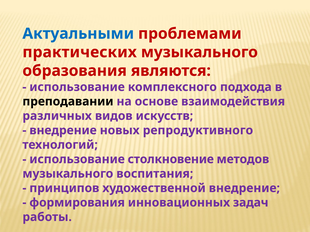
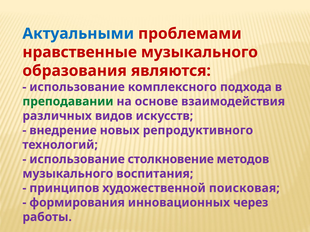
практических: практических -> нравственные (80, 52)
преподавании colour: black -> green (68, 102)
художественной внедрение: внедрение -> поисковая (244, 189)
задач: задач -> через (251, 203)
